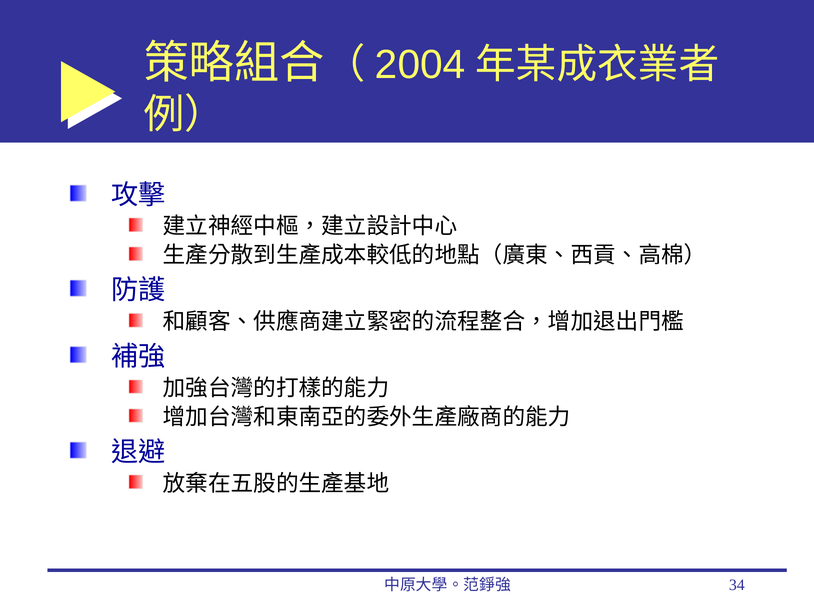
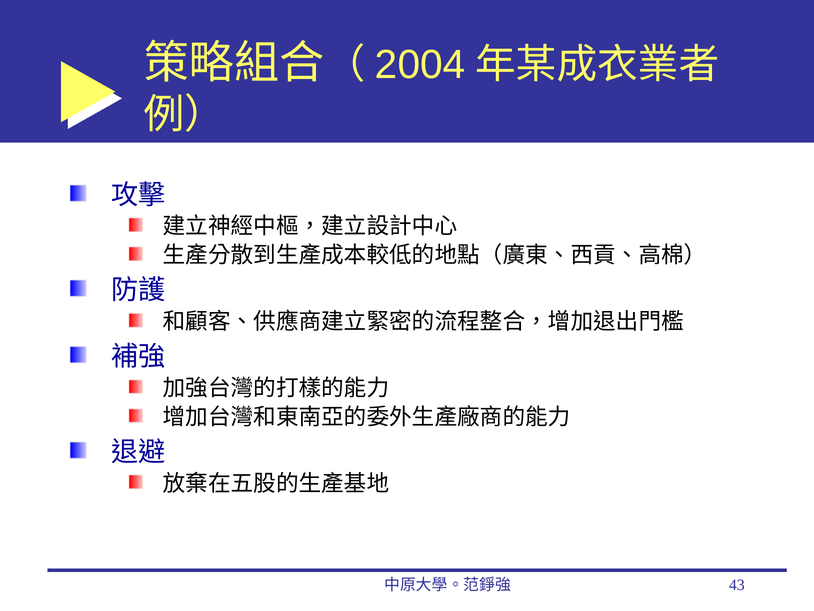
34: 34 -> 43 (737, 584)
